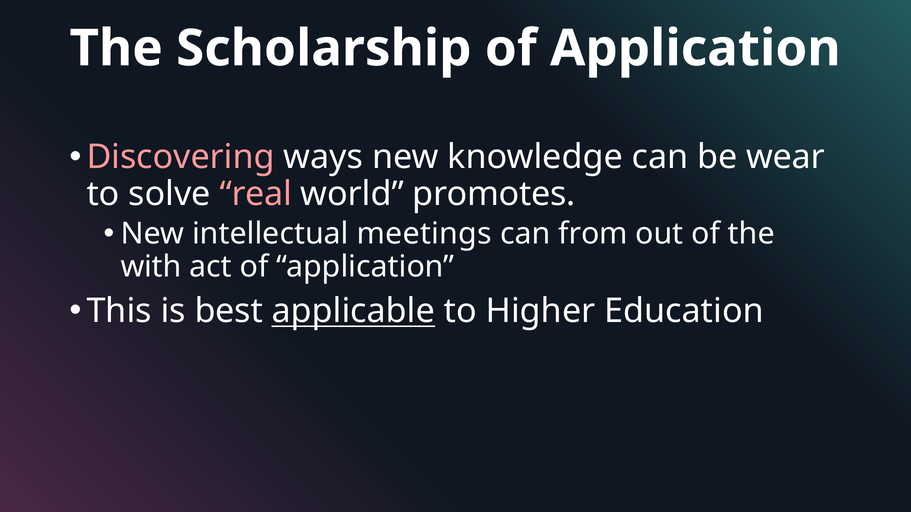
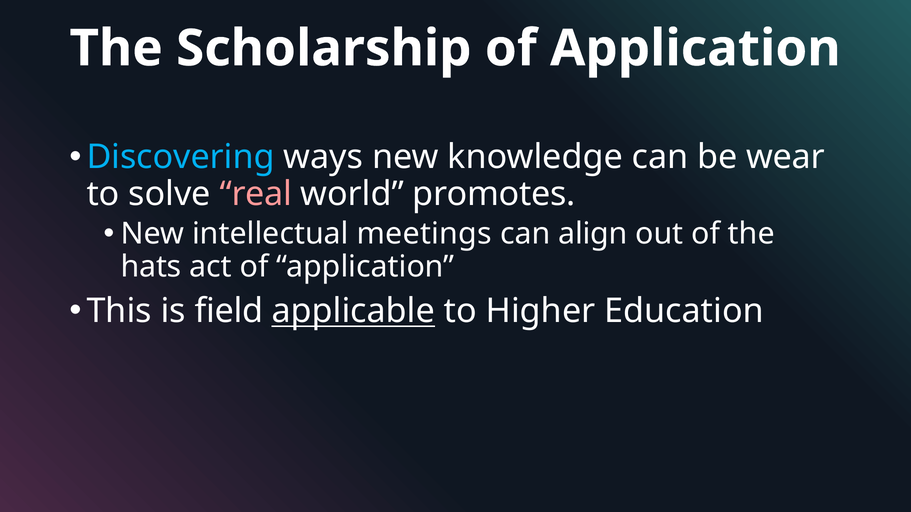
Discovering colour: pink -> light blue (181, 157)
from: from -> align (593, 234)
with: with -> hats (151, 267)
best: best -> field (229, 311)
